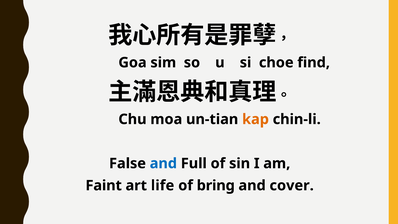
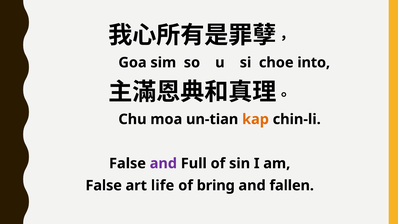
find: find -> into (314, 63)
and colour: blue -> purple (163, 163)
Faint: Faint -> False (104, 185)
cover: cover -> fallen (292, 185)
